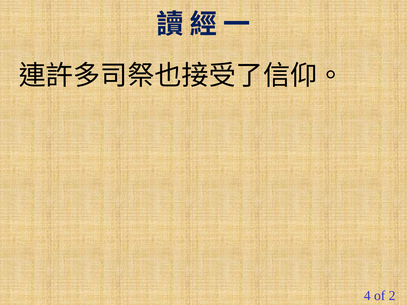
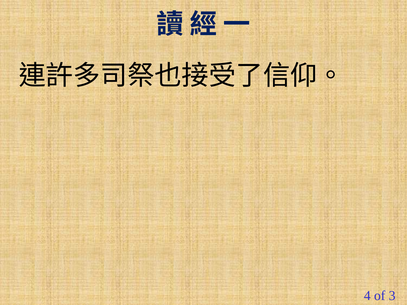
2: 2 -> 3 (392, 296)
